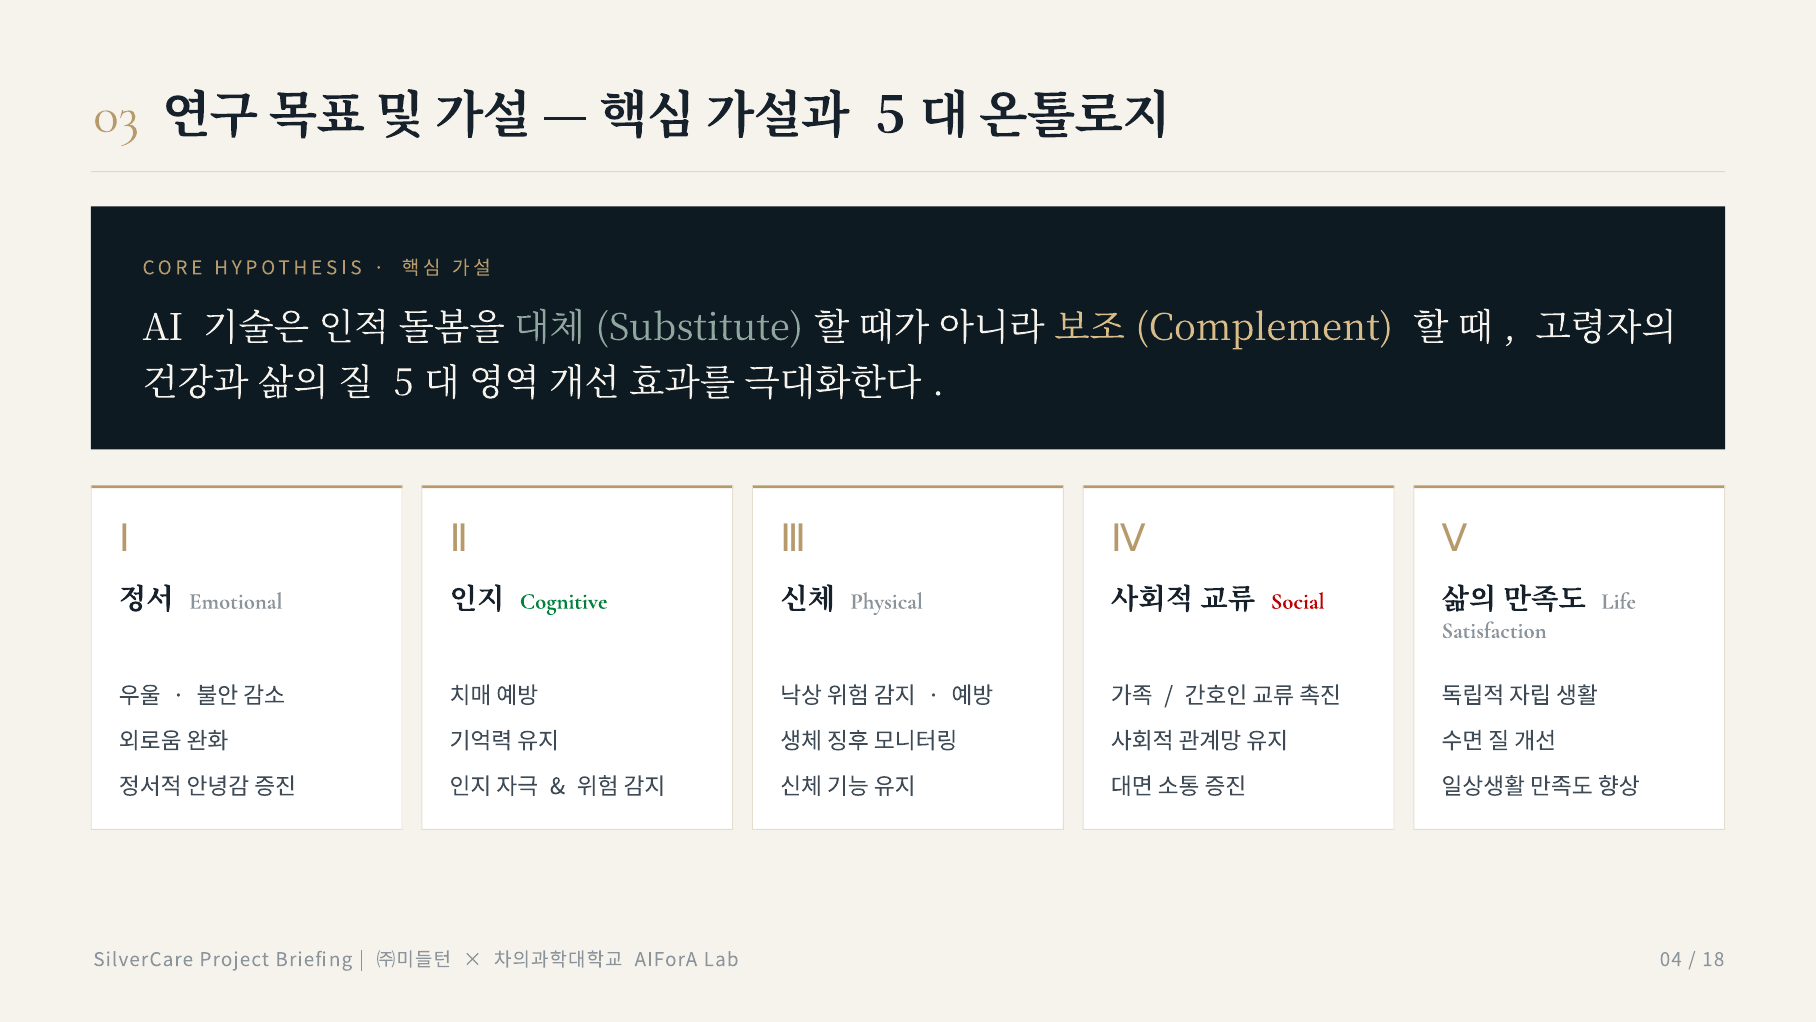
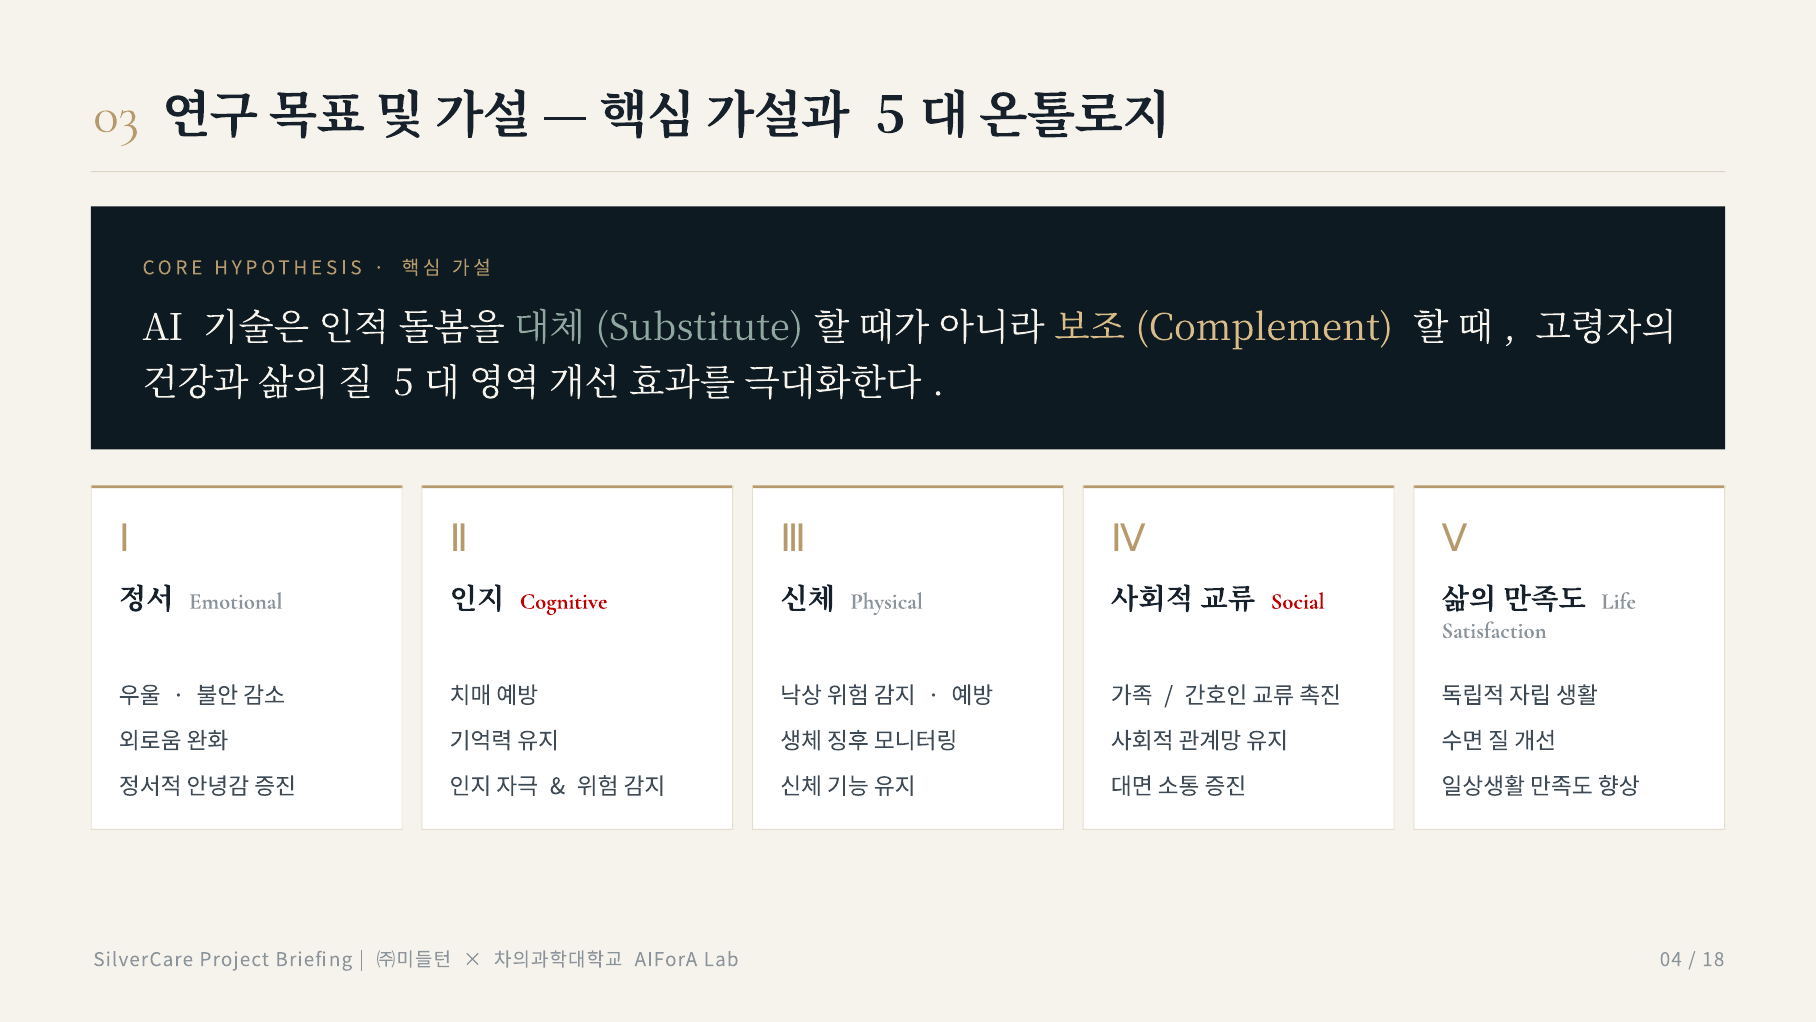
Cognitive colour: green -> red (564, 601)
